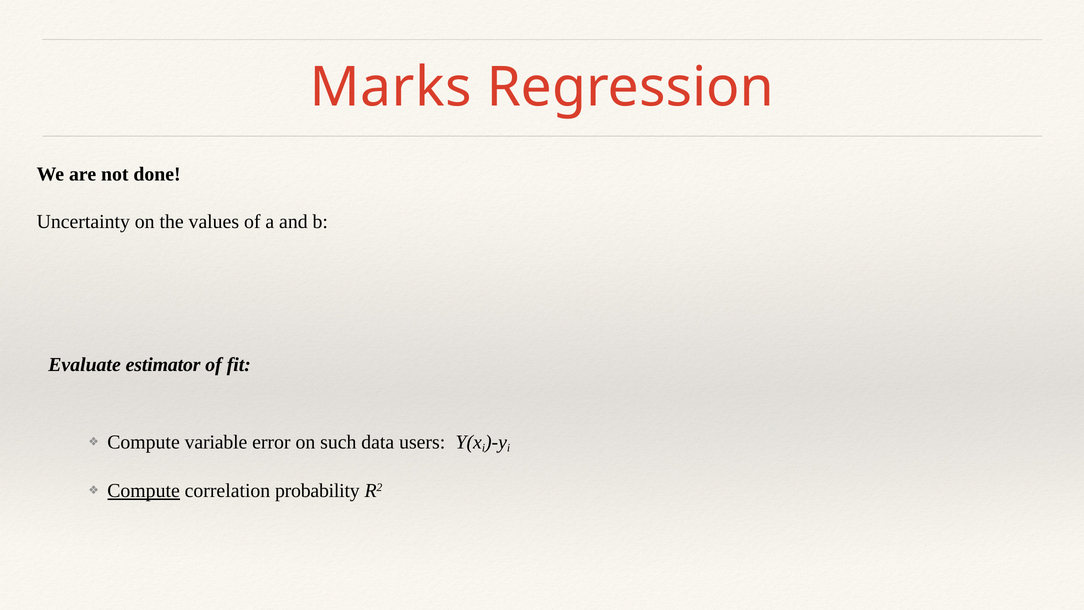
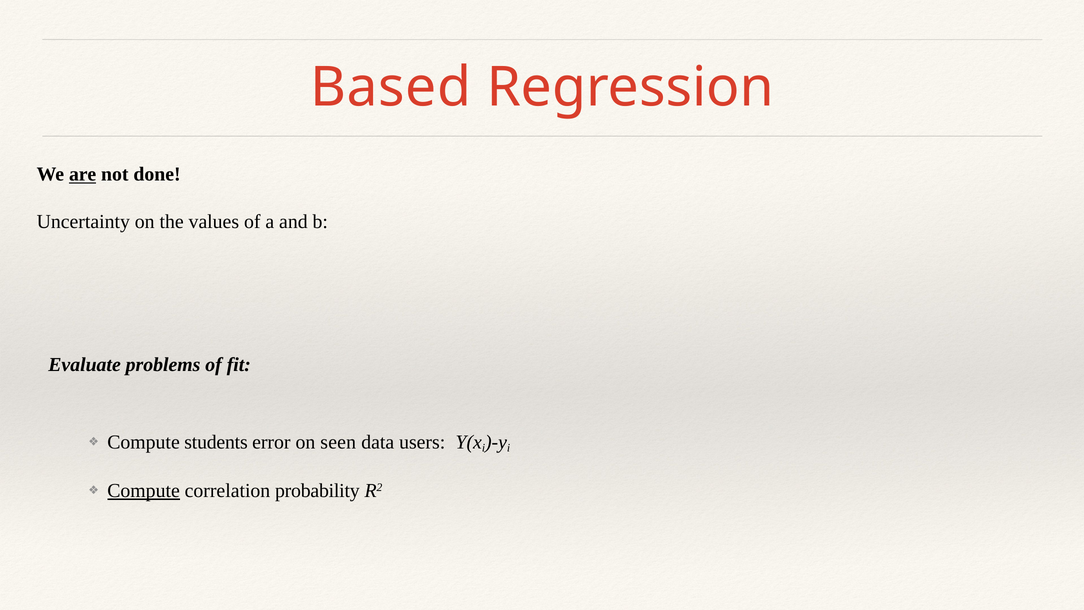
Marks: Marks -> Based (391, 87)
are underline: none -> present (83, 174)
estimator: estimator -> problems (163, 365)
variable: variable -> students (216, 442)
such: such -> seen (338, 442)
